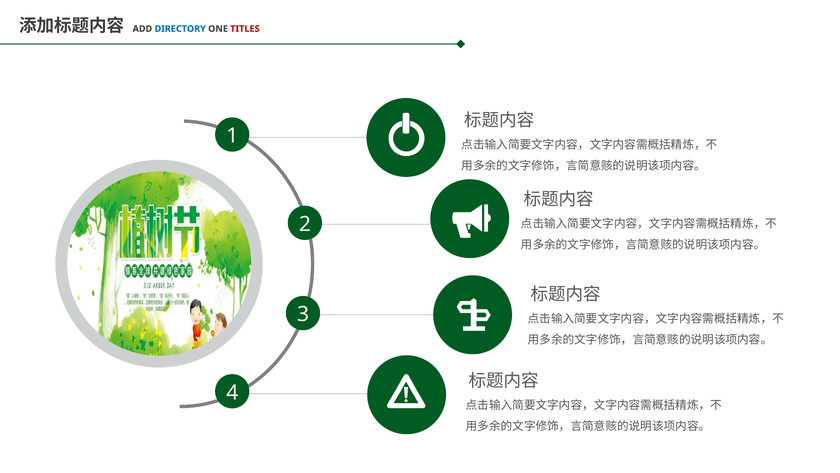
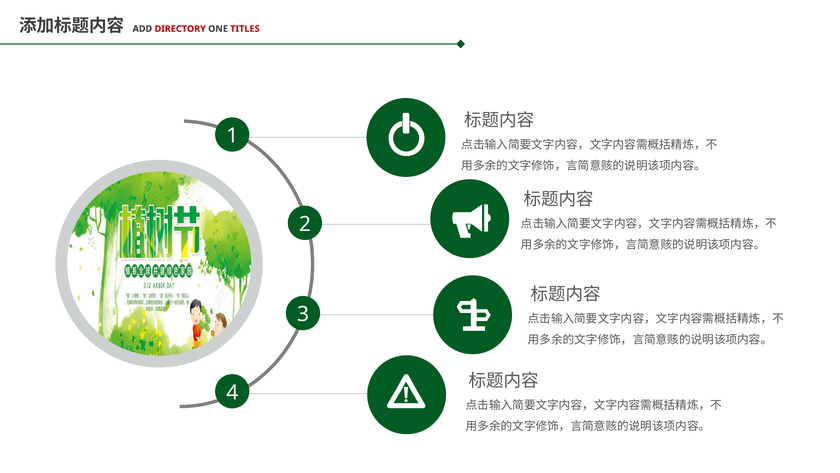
DIRECTORY colour: blue -> red (180, 29)
